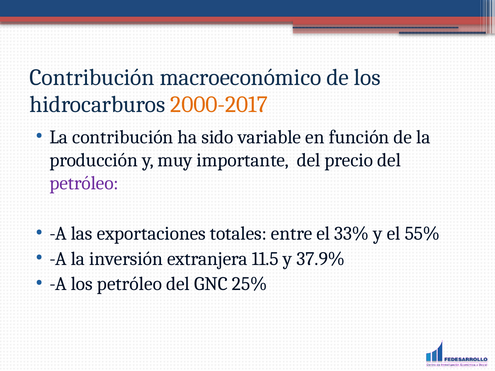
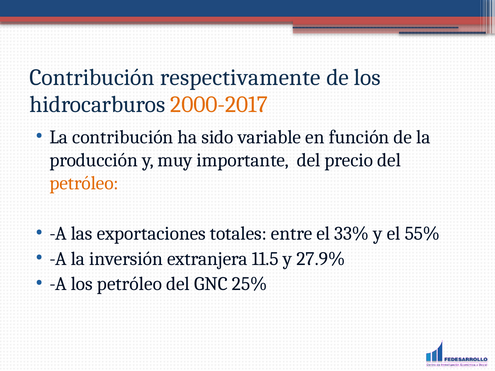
macroeconómico: macroeconómico -> respectivamente (240, 78)
petróleo colour: purple -> orange (84, 183)
37.9%: 37.9% -> 27.9% (321, 259)
